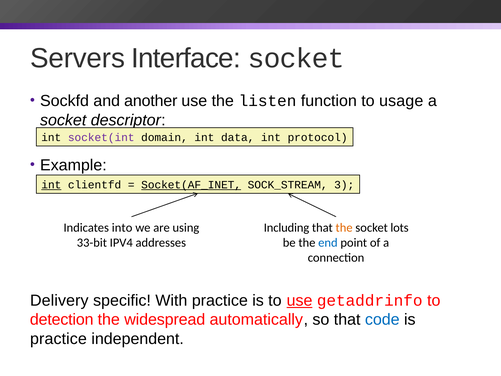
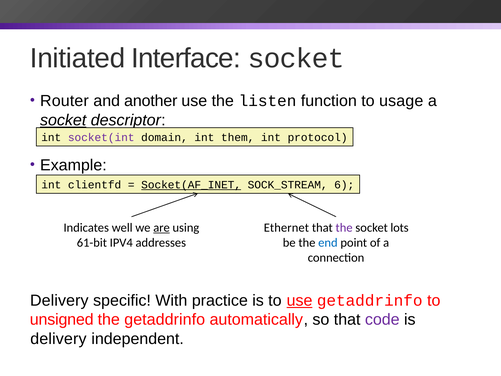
Servers: Servers -> Initiated (78, 58)
Sockfd: Sockfd -> Router (64, 101)
socket underline: none -> present (63, 120)
data: data -> them (238, 137)
int underline: present -> none (51, 185)
3: 3 -> 6 (344, 185)
into: into -> well (122, 227)
are underline: none -> present (162, 227)
Including: Including -> Ethernet (286, 227)
the colour: orange -> purple (344, 227)
33-bit: 33-bit -> 61-bit (92, 242)
detection: detection -> unsigned (62, 319)
the widespread: widespread -> getaddrinfo (165, 319)
code colour: blue -> purple (382, 319)
practice: practice -> delivery (58, 339)
